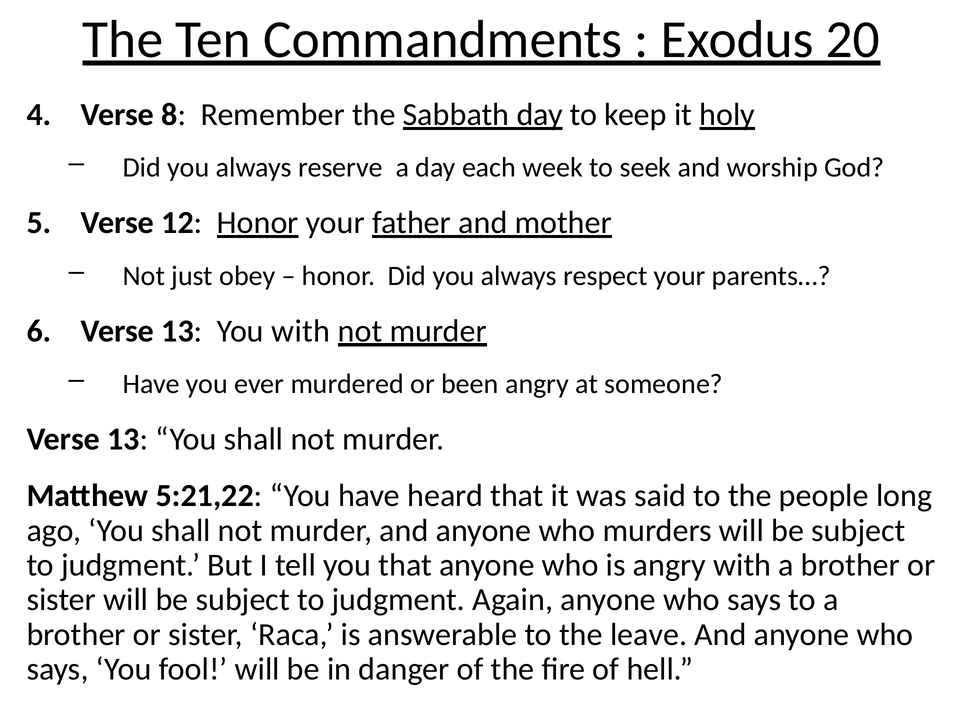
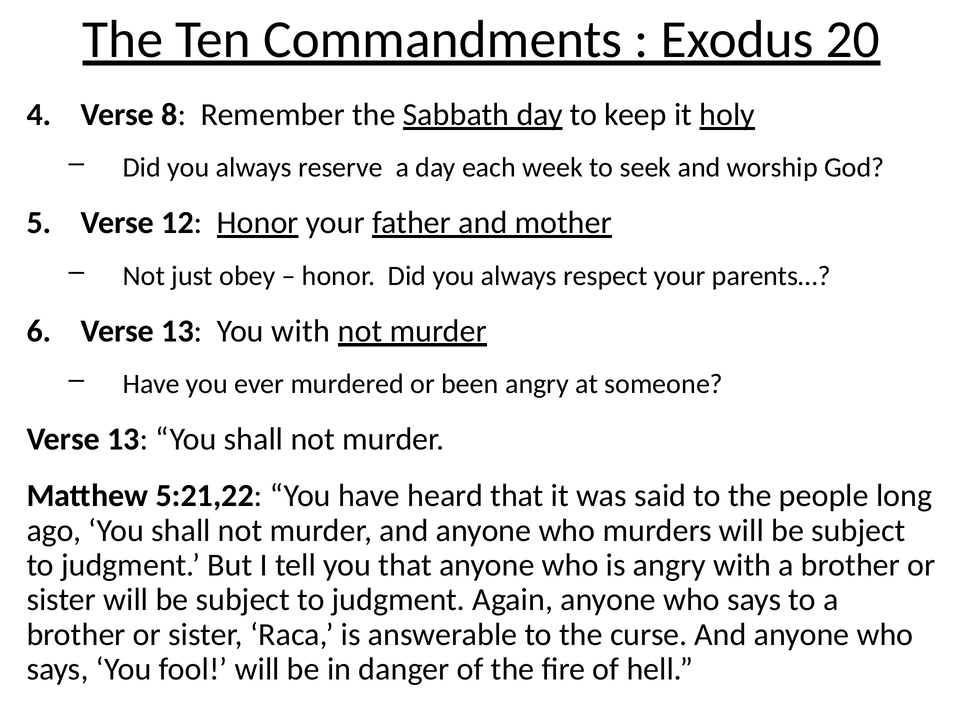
leave: leave -> curse (649, 635)
